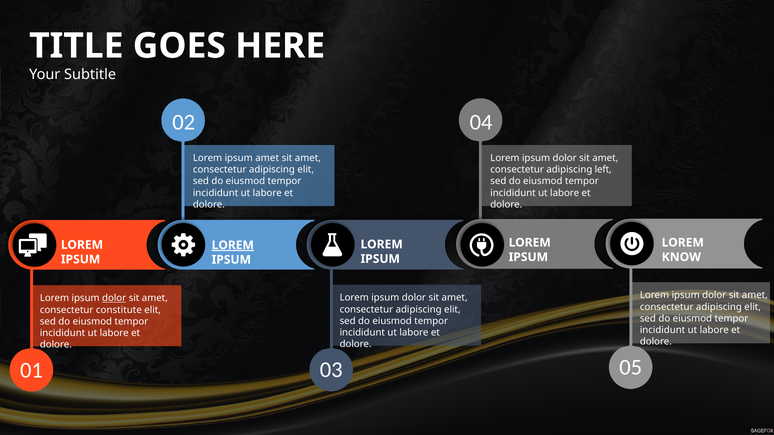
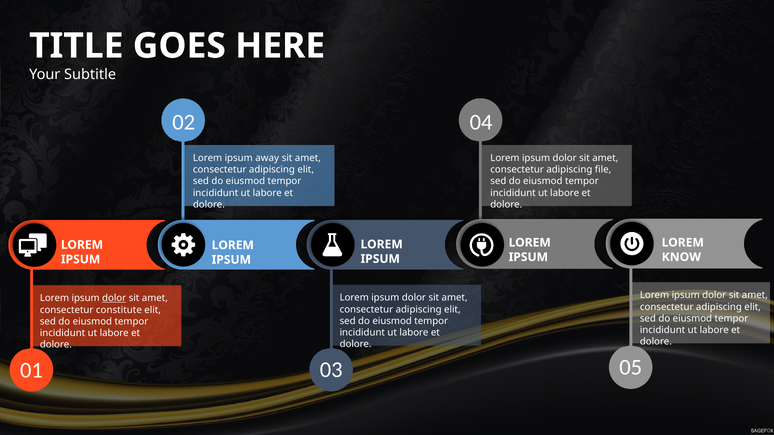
ipsum amet: amet -> away (267, 158)
left: left -> file (603, 170)
LOREM underline: present -> none (233, 245)
